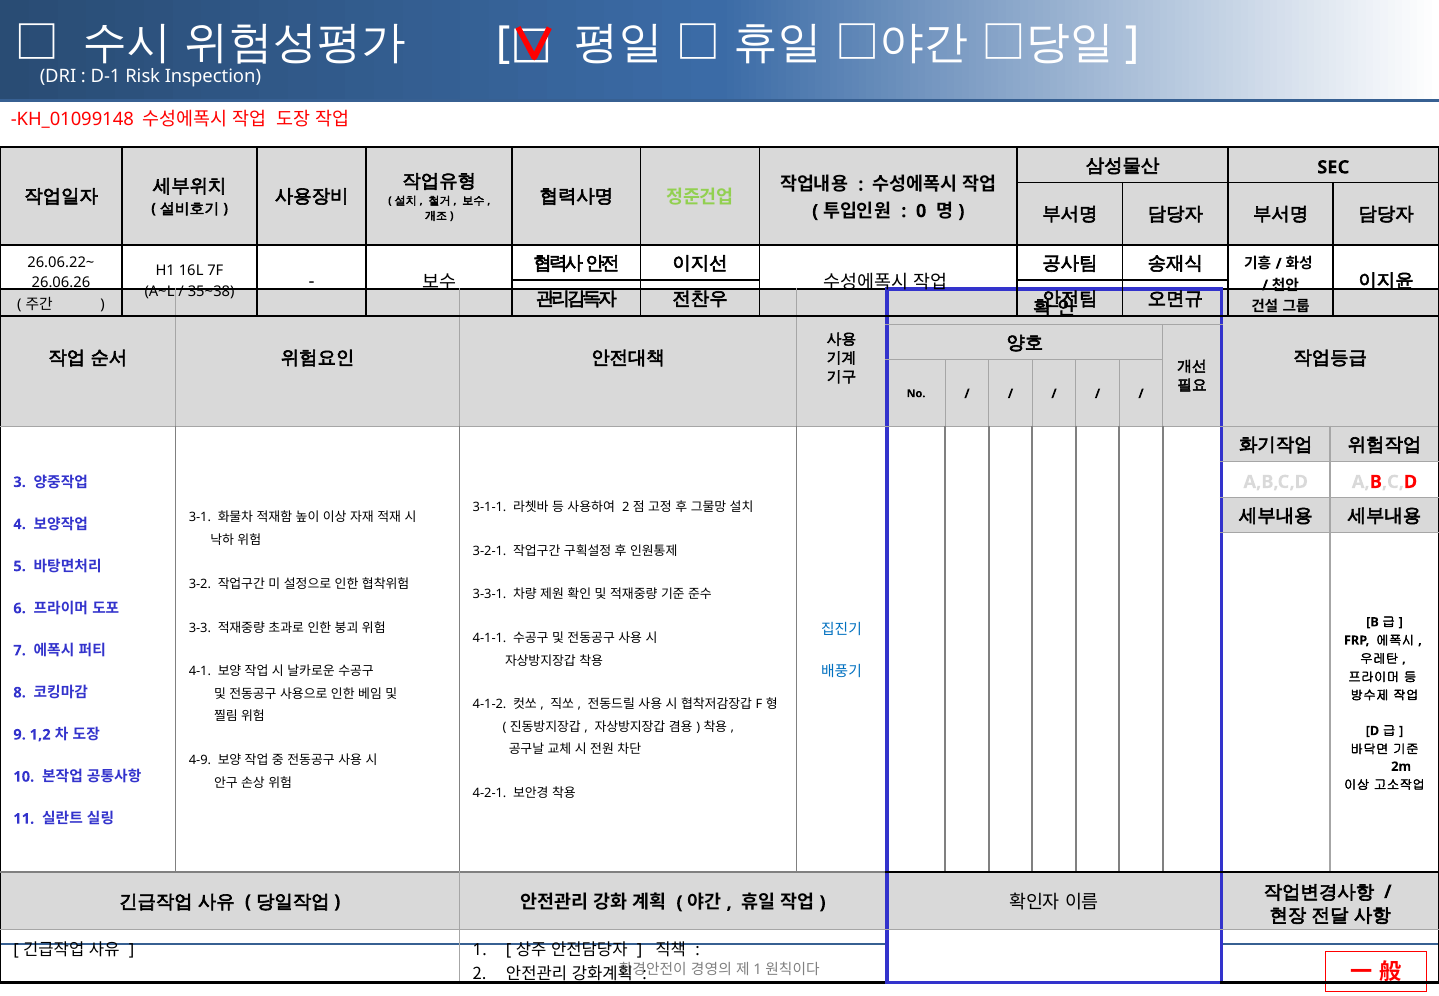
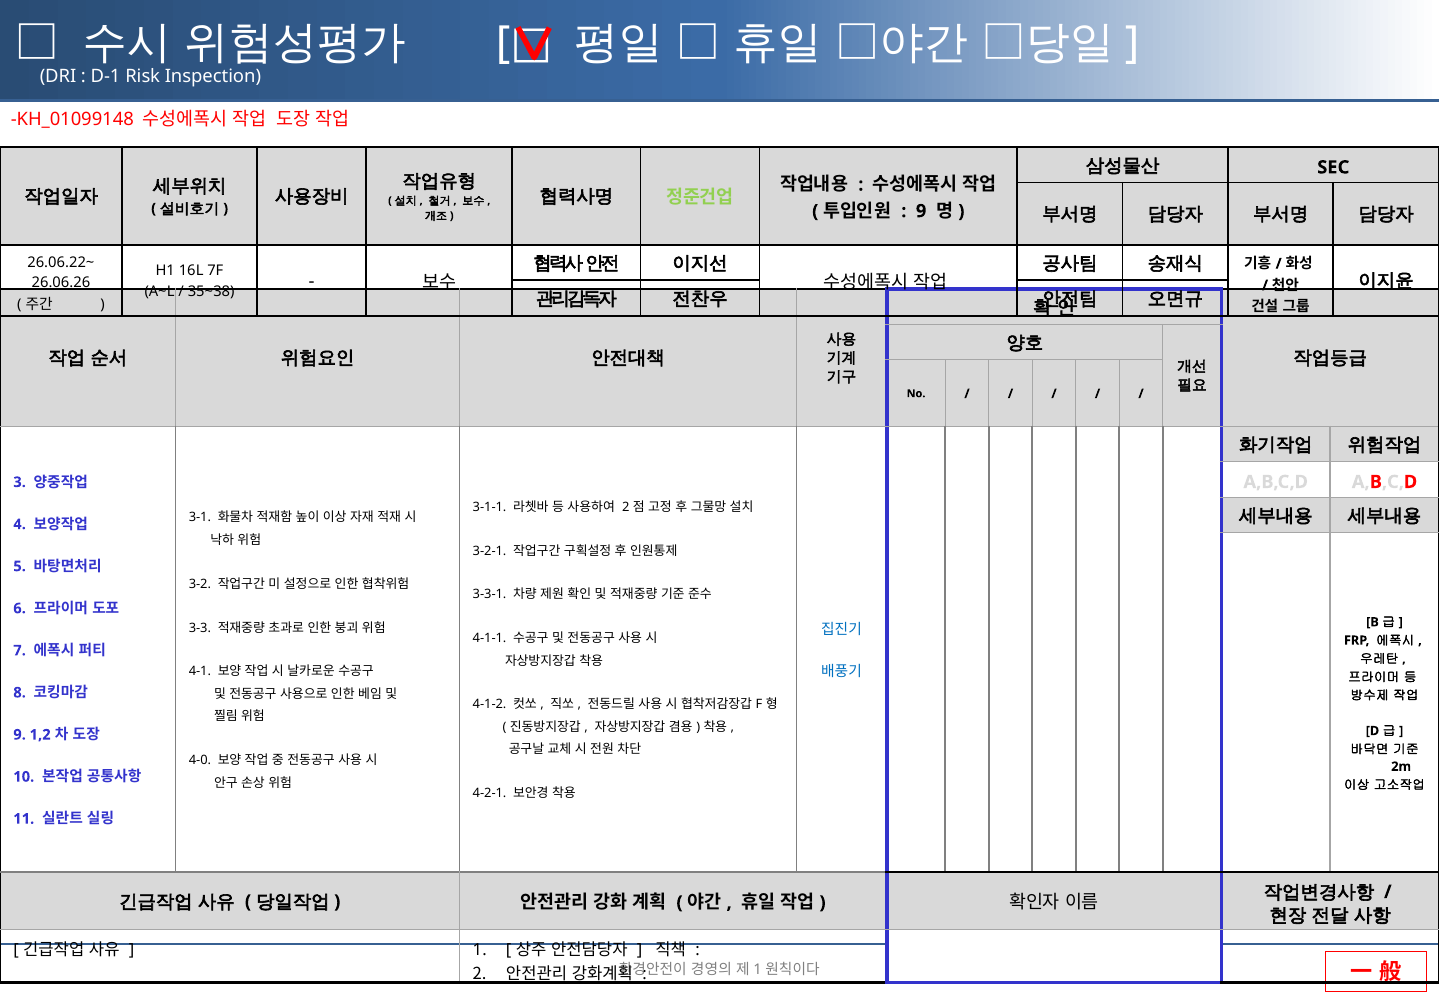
0: 0 -> 9 (921, 211)
4-9: 4-9 -> 4-0 (200, 760)
